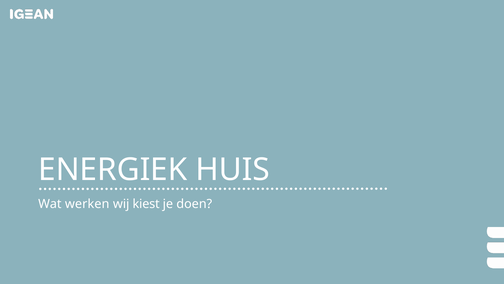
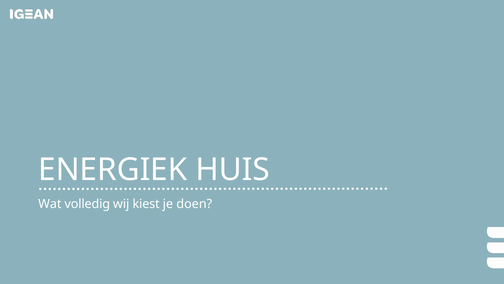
werken: werken -> volledig (87, 204)
